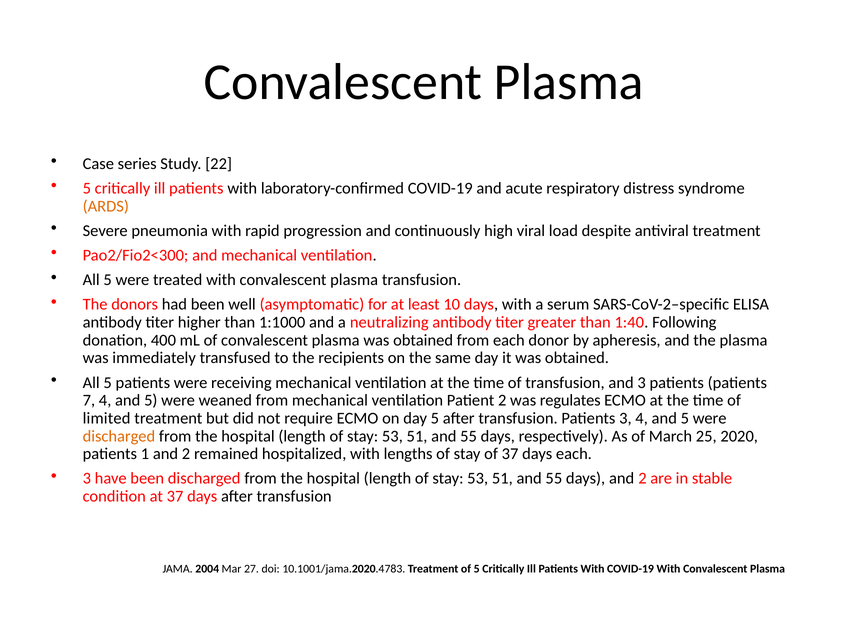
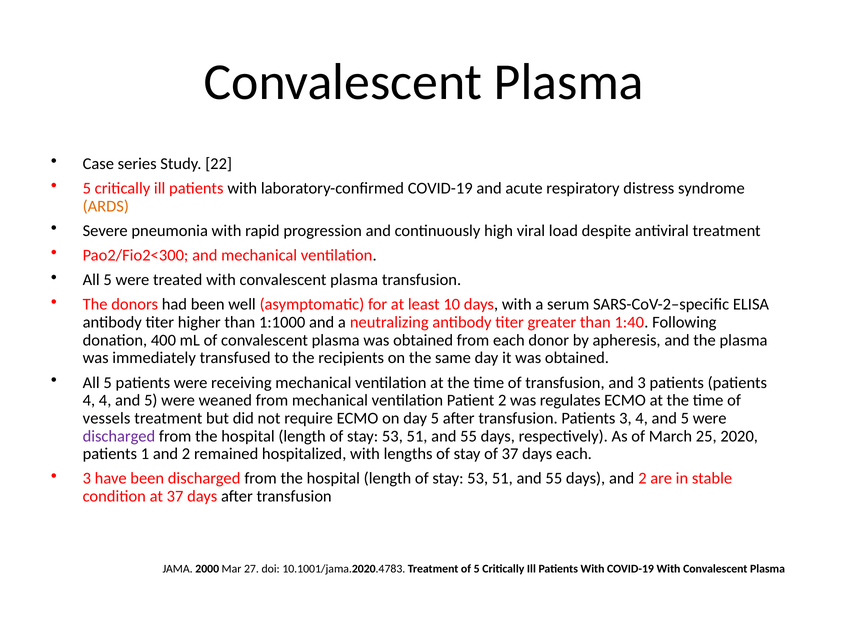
7: 7 -> 4 (89, 400)
limited: limited -> vessels (107, 418)
discharged colour: orange -> purple (119, 436)
2004: 2004 -> 2000 (207, 569)
